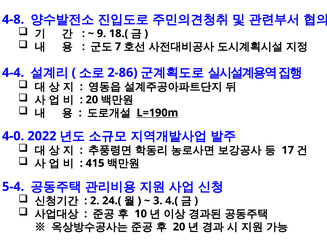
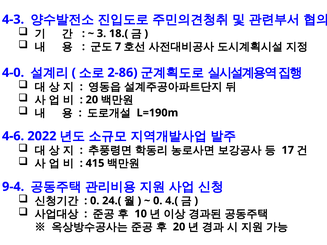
4-8: 4-8 -> 4-3 (13, 19)
9: 9 -> 3 (102, 34)
4-4: 4-4 -> 4-0 (13, 73)
L=190m underline: present -> none (157, 113)
4-0: 4-0 -> 4-6 (13, 136)
5-4: 5-4 -> 9-4 (13, 187)
2: 2 -> 0 (95, 201)
3: 3 -> 0 (158, 201)
